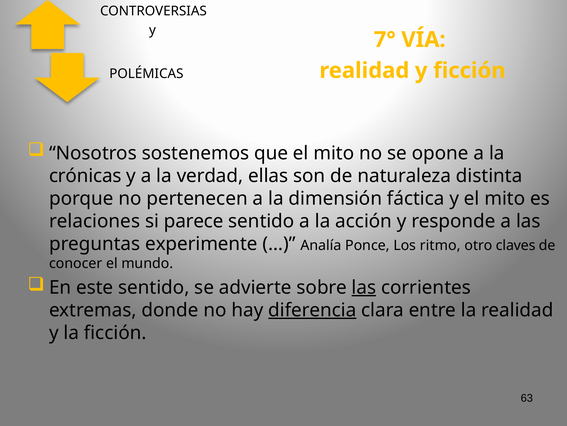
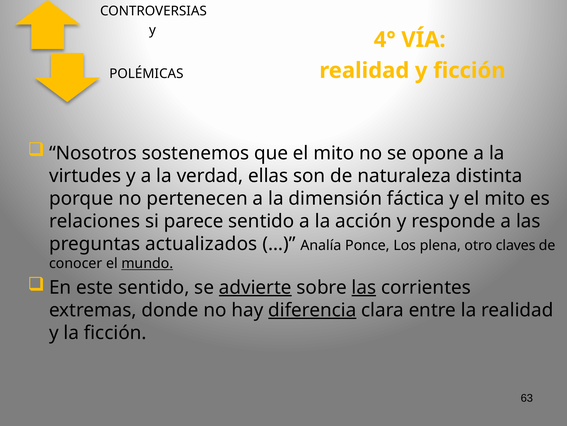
7°: 7° -> 4° (385, 40)
crónicas: crónicas -> virtudes (85, 176)
experimente: experimente -> actualizados (201, 244)
ritmo: ritmo -> plena (440, 245)
mundo underline: none -> present (147, 263)
advierte underline: none -> present (255, 287)
